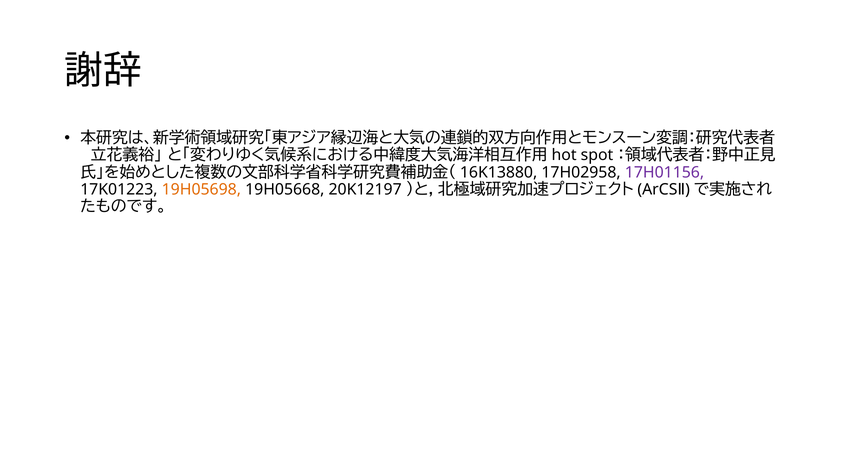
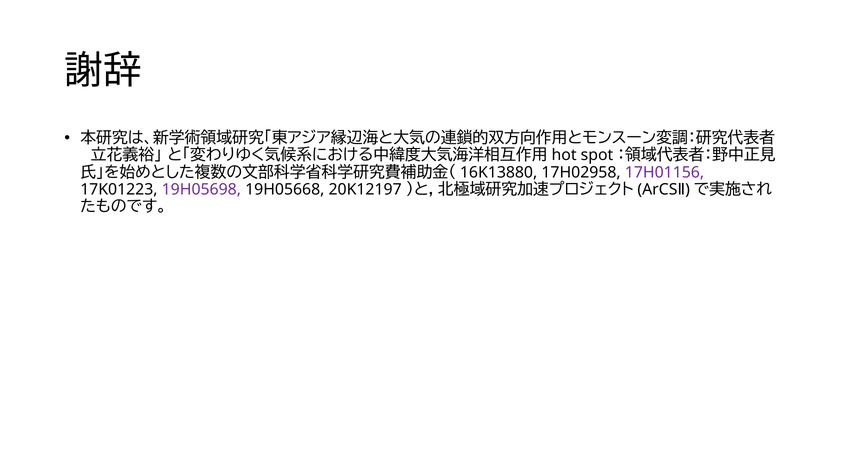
19H05698 colour: orange -> purple (201, 190)
